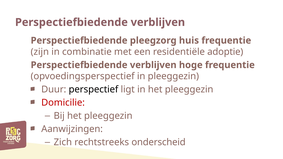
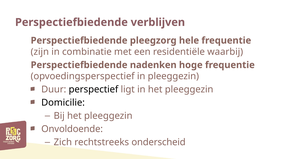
huis: huis -> hele (189, 41)
adoptie: adoptie -> waarbij (225, 52)
verblijven: verblijven -> nadenken (153, 65)
Domicilie colour: red -> black (63, 103)
Aanwijzingen: Aanwijzingen -> Onvoldoende (72, 129)
